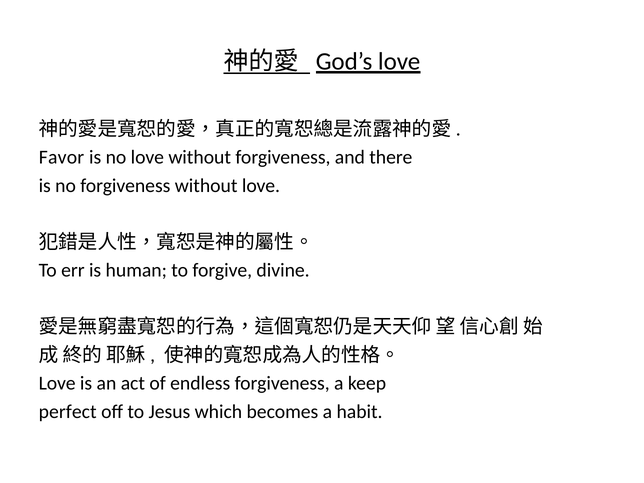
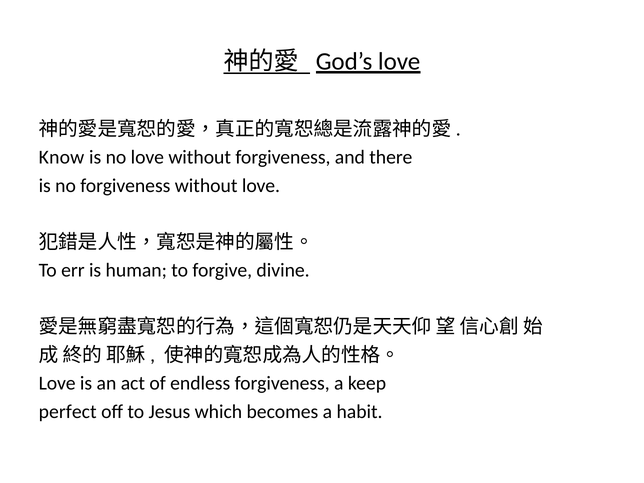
Favor: Favor -> Know (62, 157)
